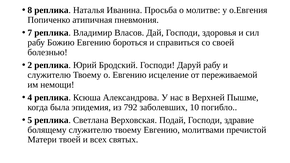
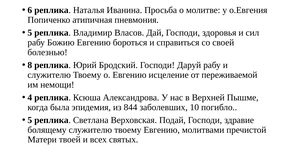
8: 8 -> 6 (30, 10)
7: 7 -> 5 (30, 33)
2: 2 -> 8 (30, 65)
792: 792 -> 844 (131, 107)
